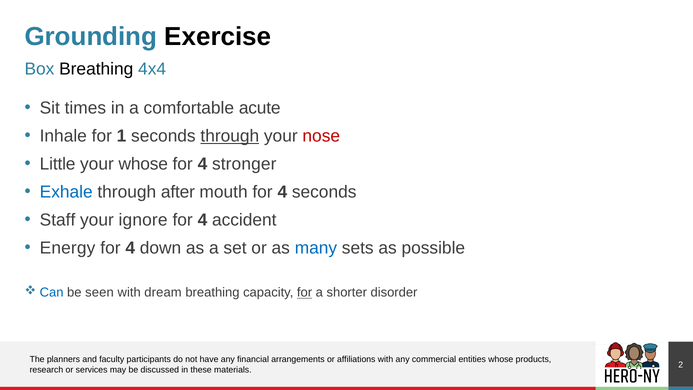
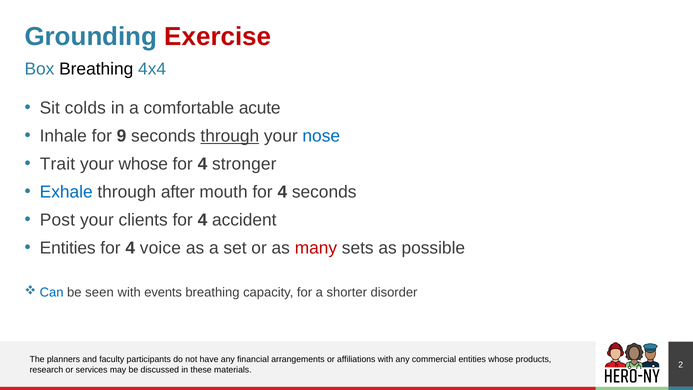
Exercise colour: black -> red (218, 37)
times: times -> colds (85, 108)
1: 1 -> 9 (122, 136)
nose colour: red -> blue (321, 136)
Little: Little -> Trait (57, 164)
Staff: Staff -> Post (57, 220)
ignore: ignore -> clients (143, 220)
Energy: Energy -> Entities (68, 248)
down: down -> voice (160, 248)
many colour: blue -> red (316, 248)
dream: dream -> events (163, 293)
for underline: present -> none (305, 293)
